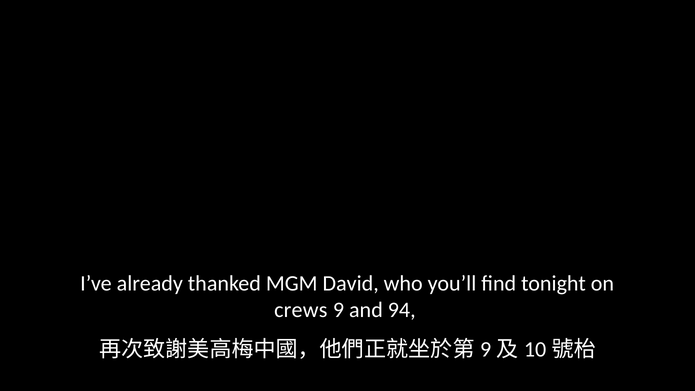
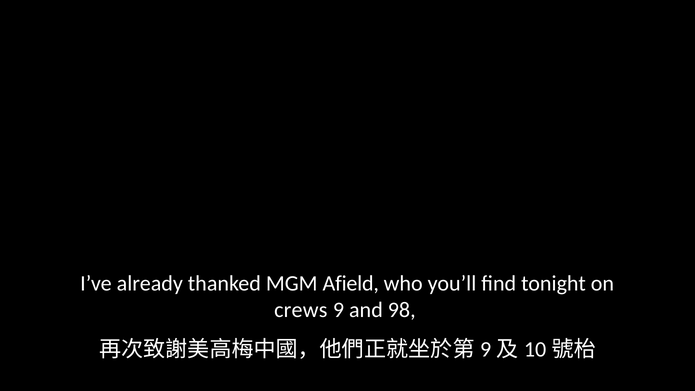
David: David -> Afield (351, 283)
94: 94 -> 98 (402, 310)
